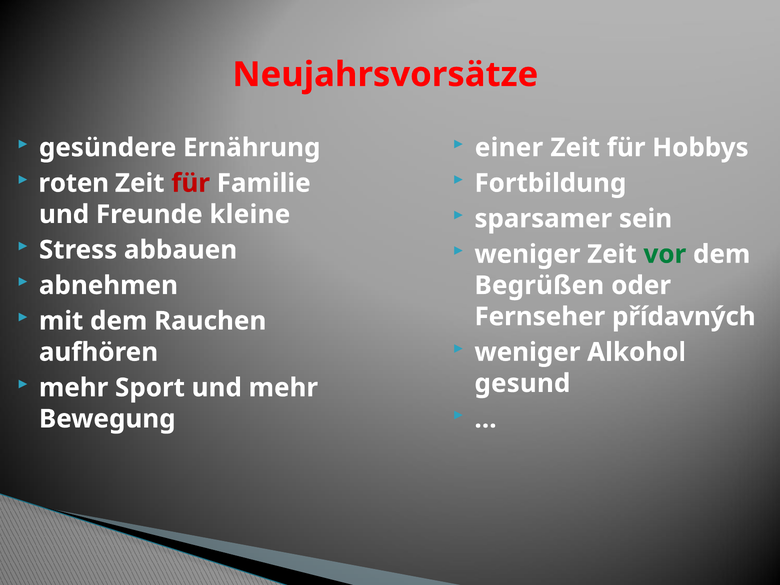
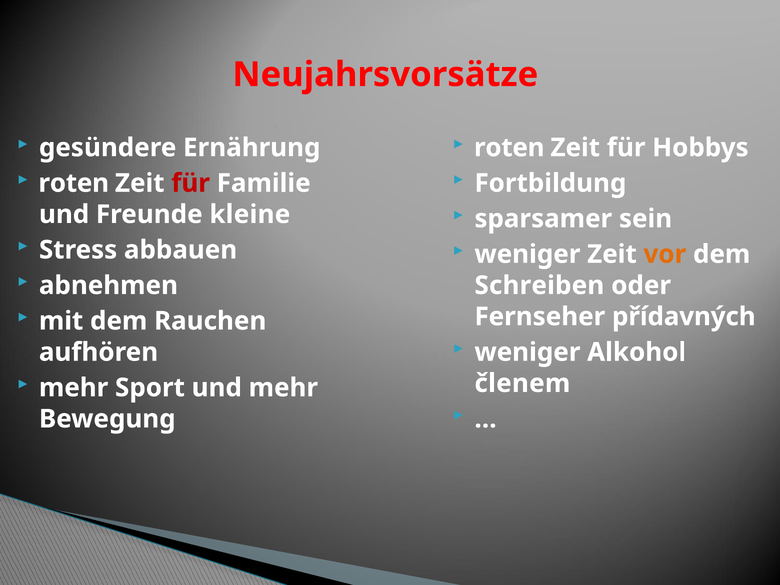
einer: einer -> roten (509, 148)
vor colour: green -> orange (665, 254)
Begrüßen: Begrüßen -> Schreiben (539, 285)
gesund: gesund -> členem (522, 383)
